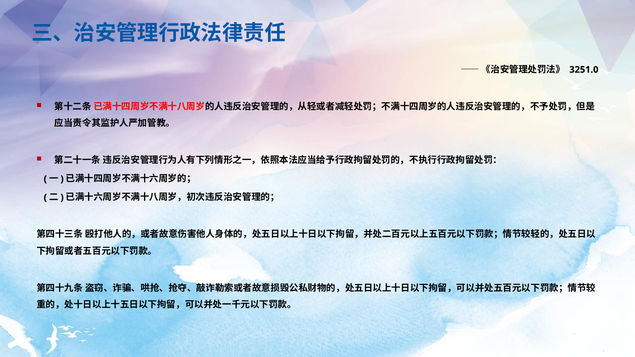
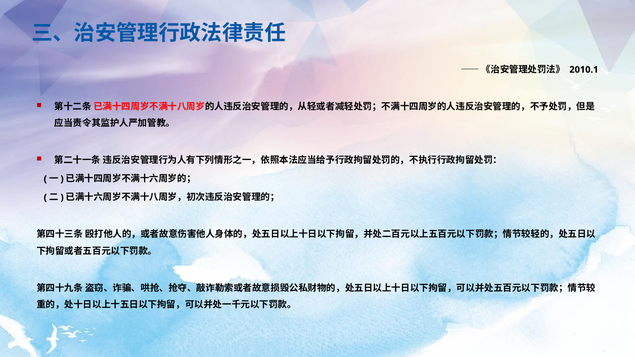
3251.0: 3251.0 -> 2010.1 (584, 70)
